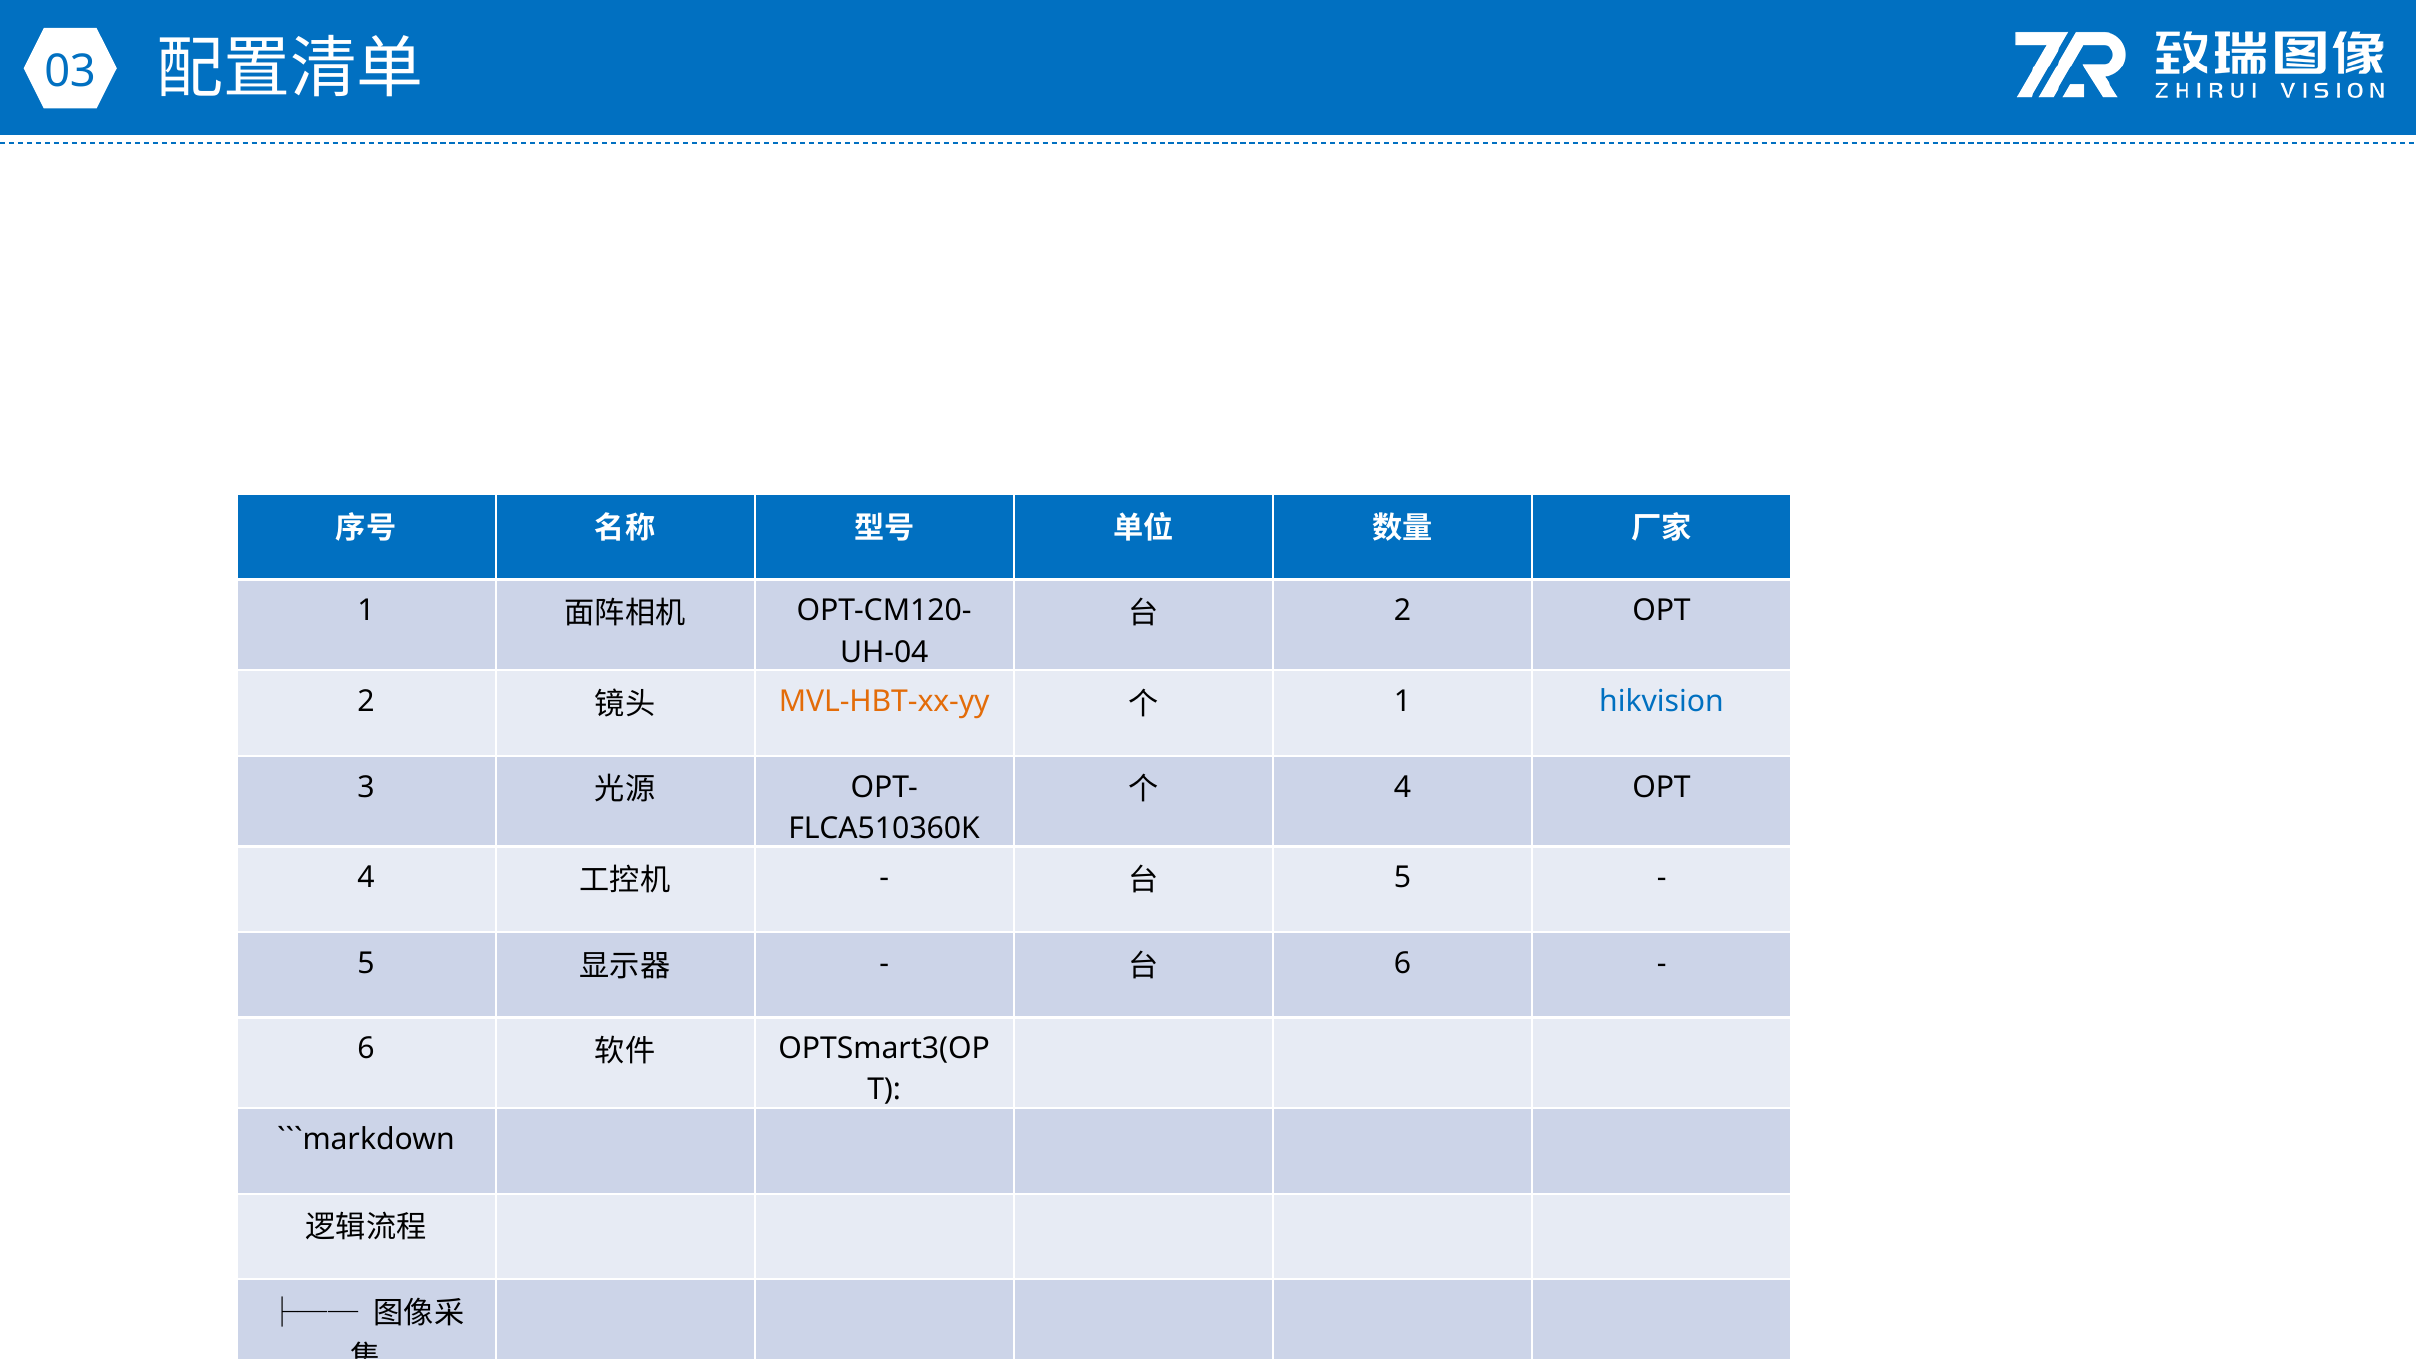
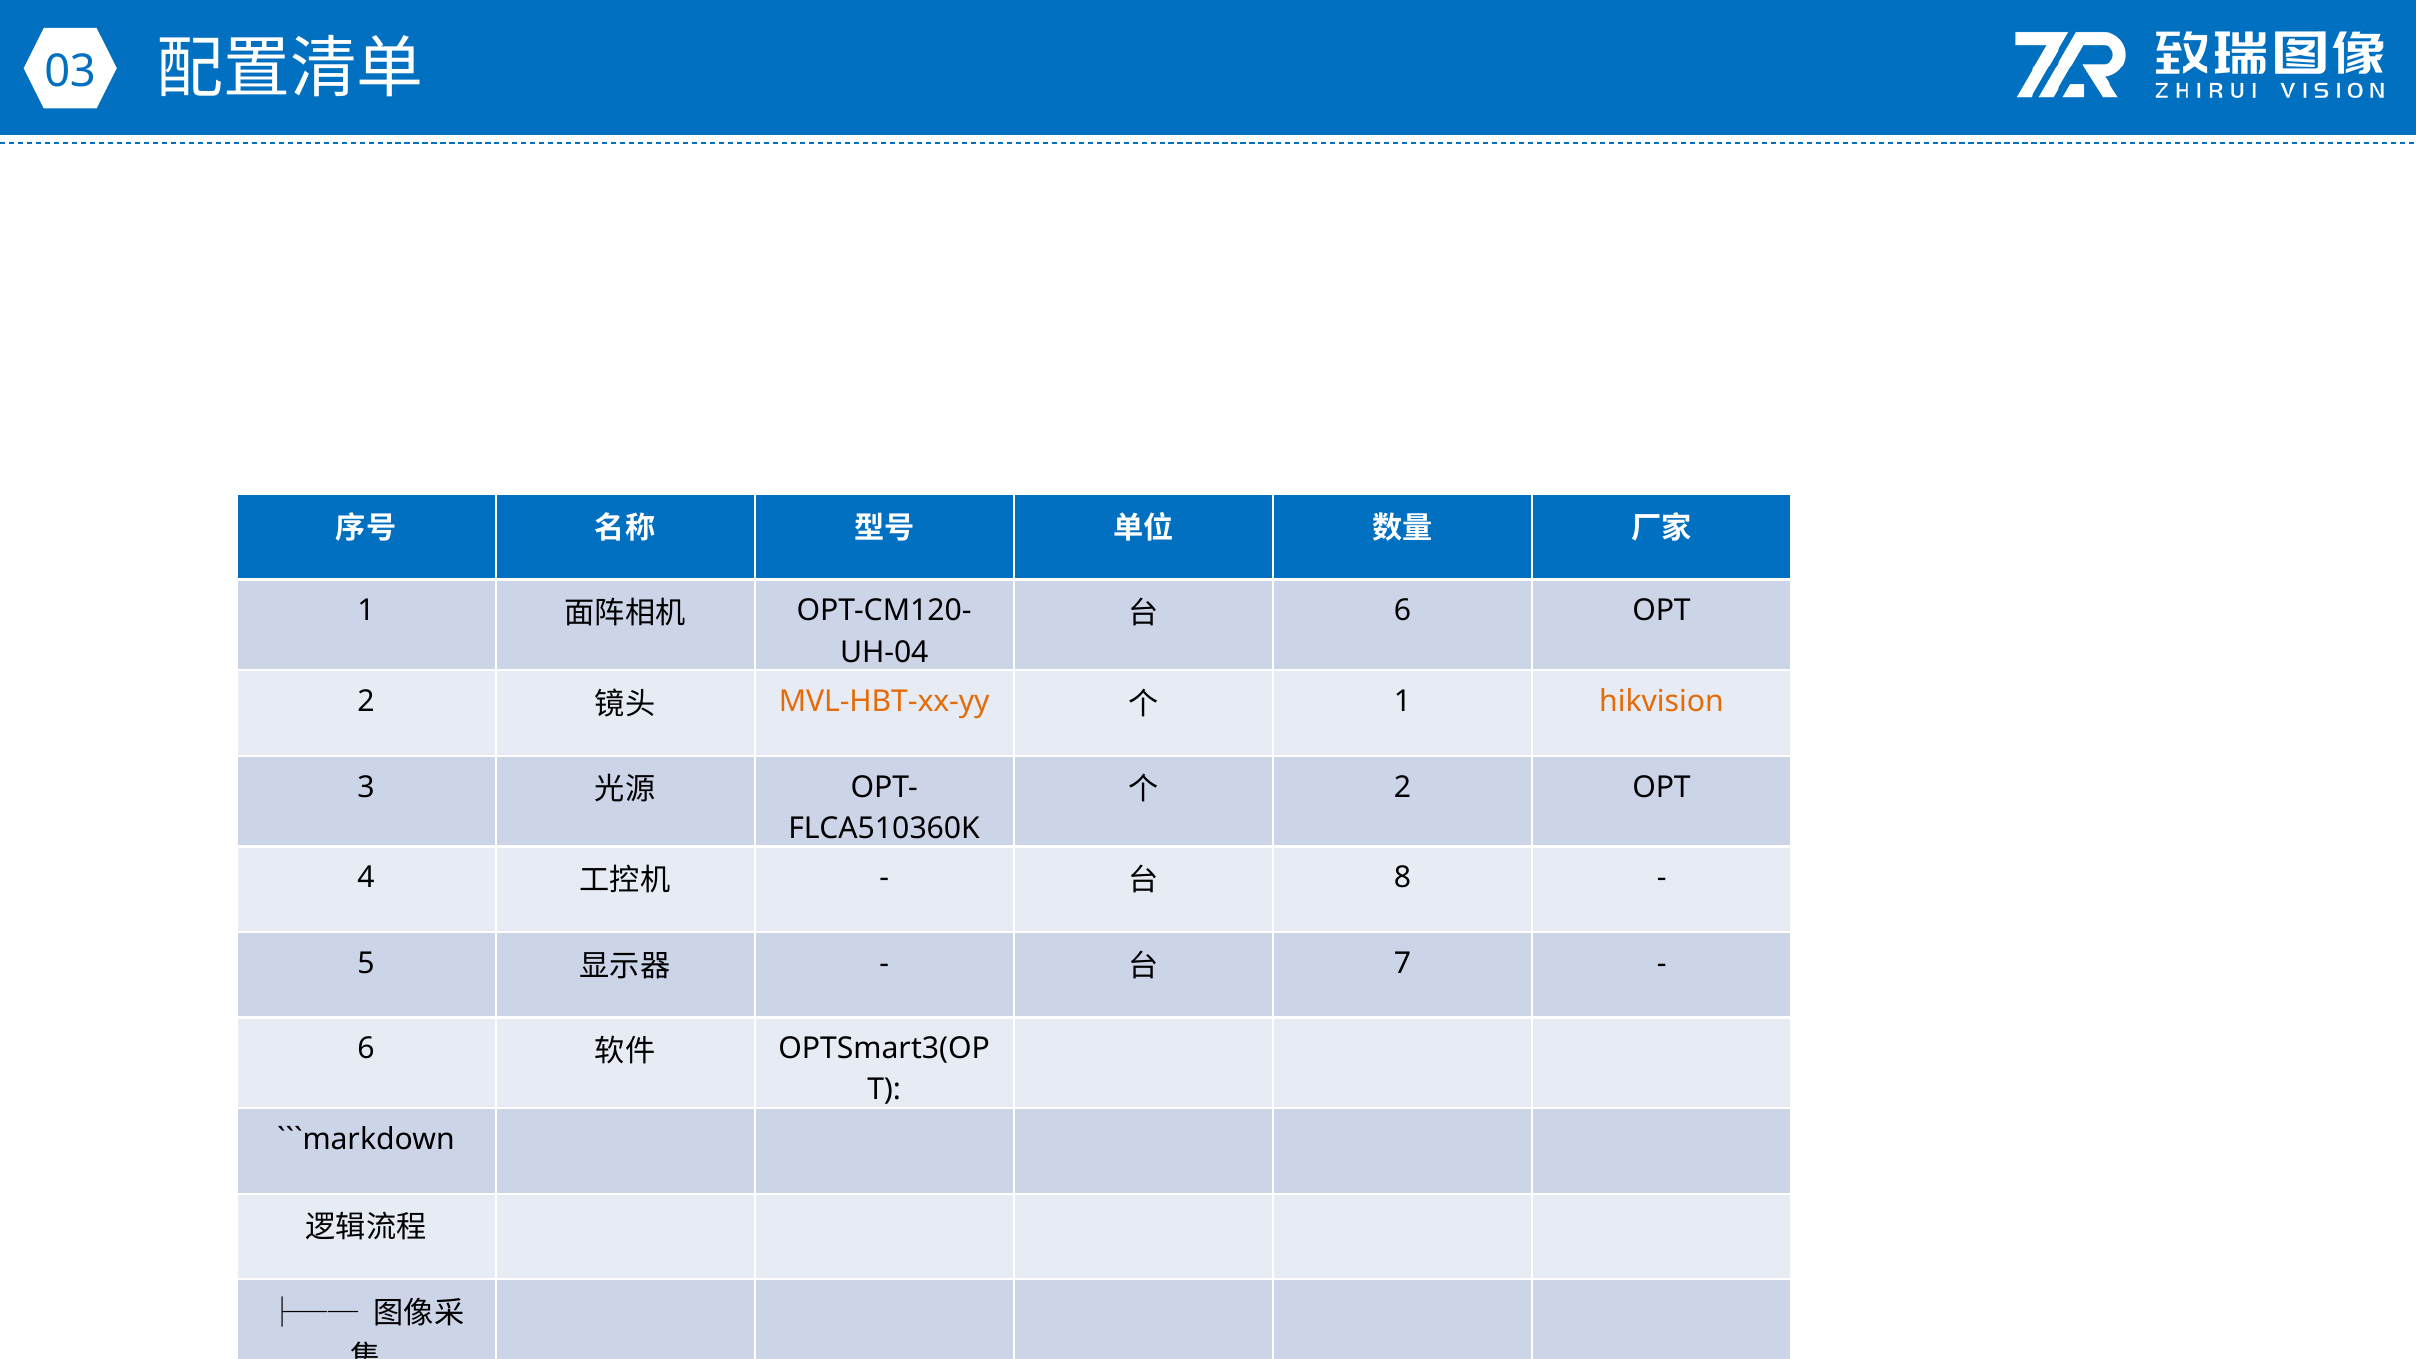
2: 2 -> 6 (1403, 611)
hikvision colour: blue -> orange (1661, 702)
4: 4 -> 2 (1403, 787)
5: 5 -> 8 (1403, 878)
6: 6 -> 7 (1403, 963)
